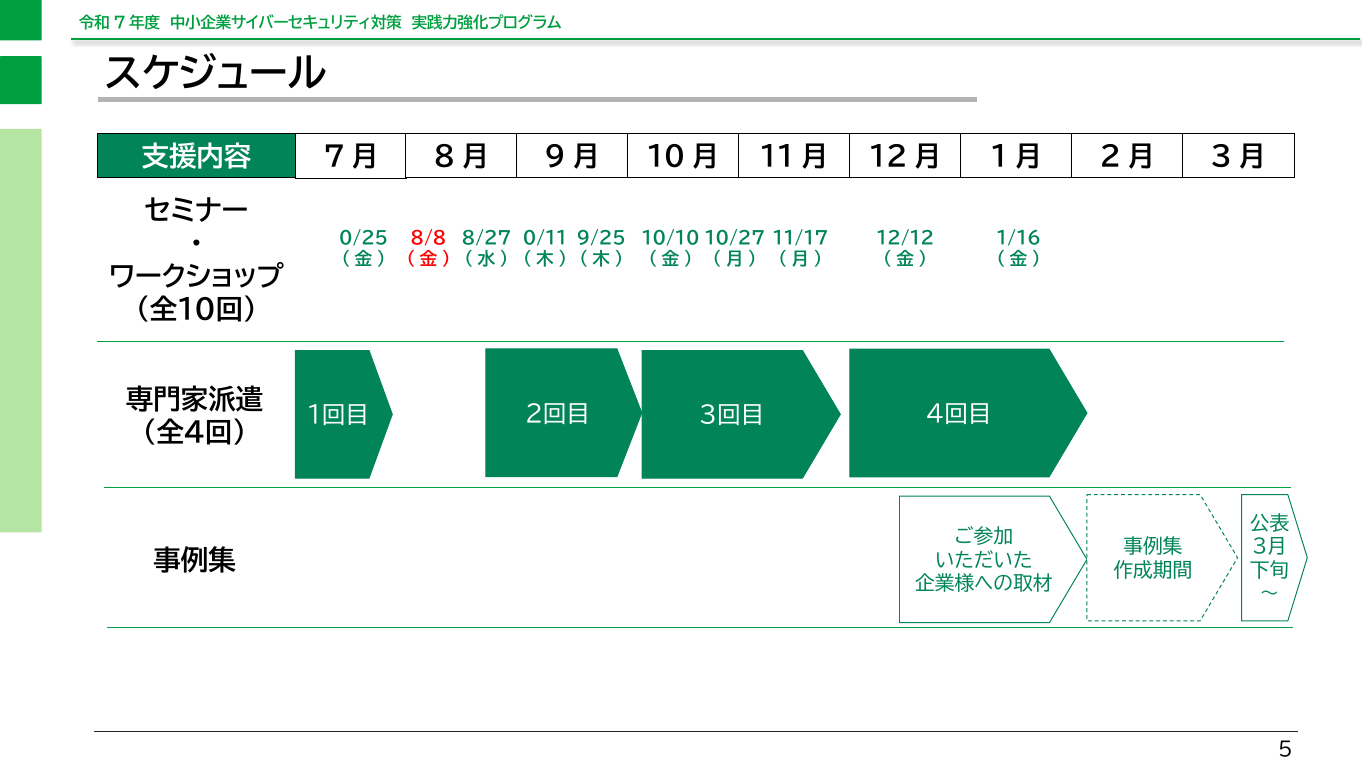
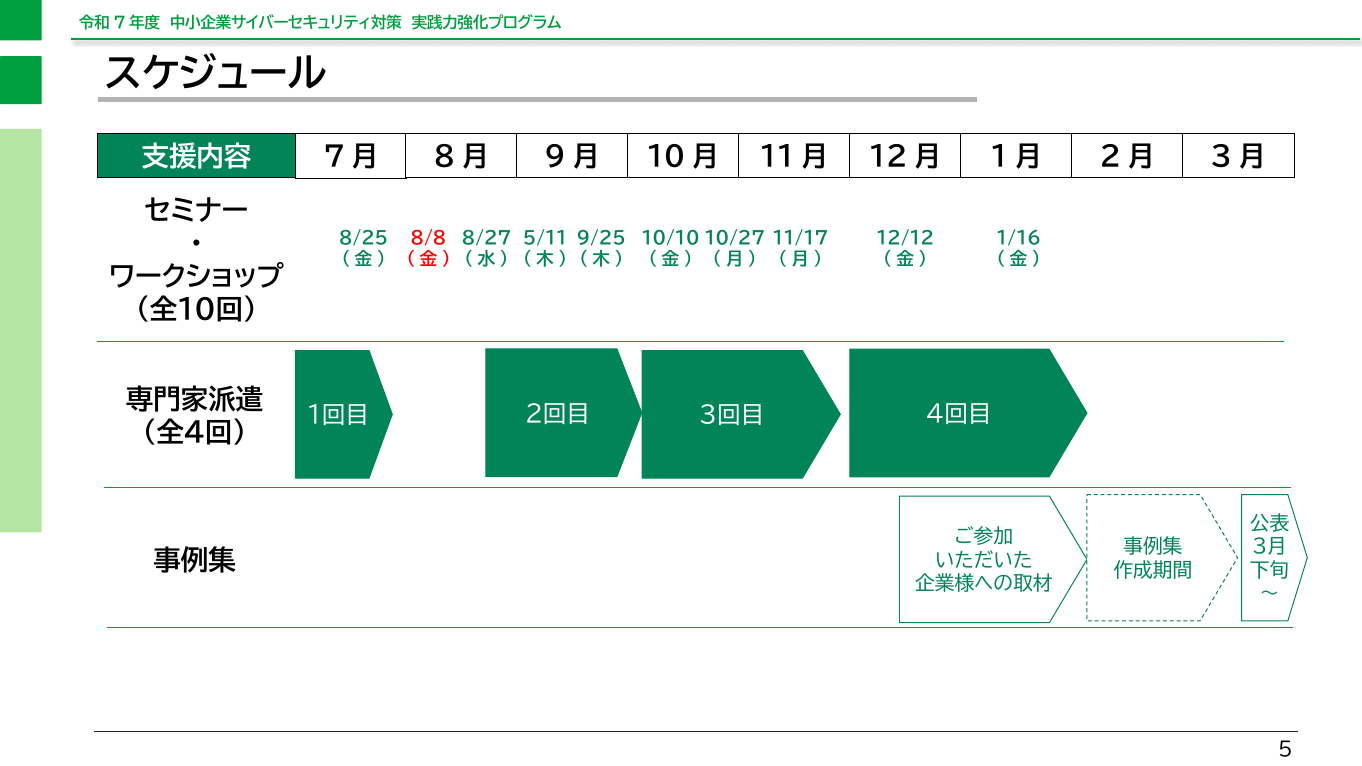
0/25: 0/25 -> 8/25 (364, 239)
0/11: 0/11 -> 5/11 (545, 239)
